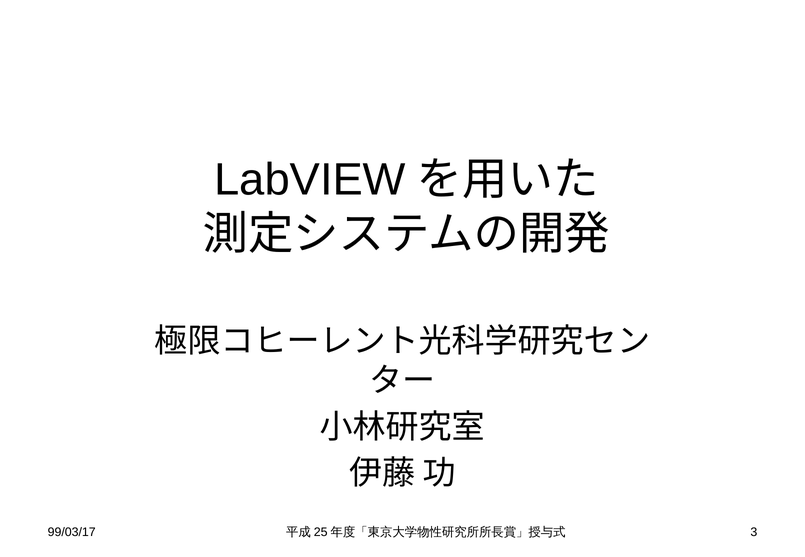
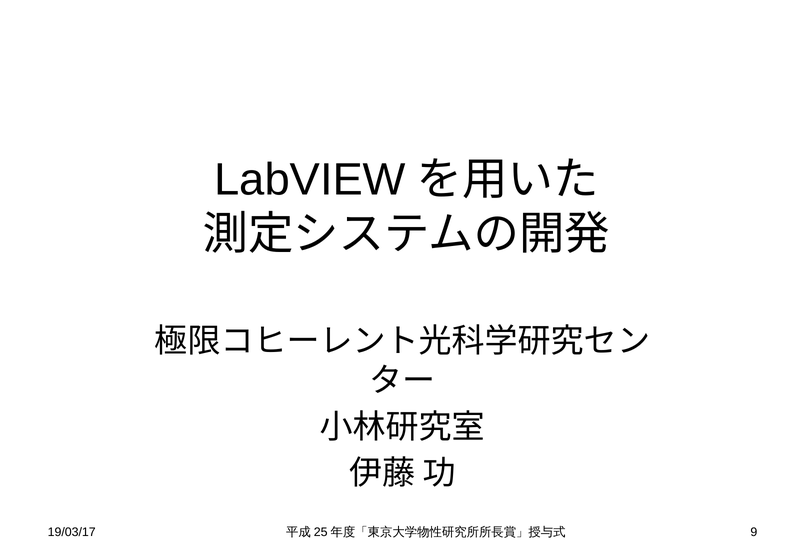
99/03/17: 99/03/17 -> 19/03/17 (72, 532)
3: 3 -> 9 (754, 532)
